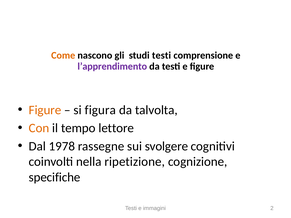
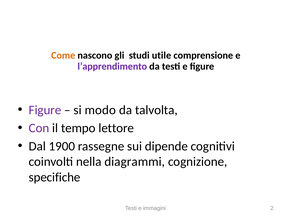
studi testi: testi -> utile (161, 55)
Figure colour: orange -> purple (45, 110)
figura: figura -> modo (100, 110)
Con colour: orange -> purple (39, 128)
1978: 1978 -> 1900 (62, 146)
svolgere: svolgere -> dipende (166, 146)
ripetizione: ripetizione -> diagrammi (135, 162)
